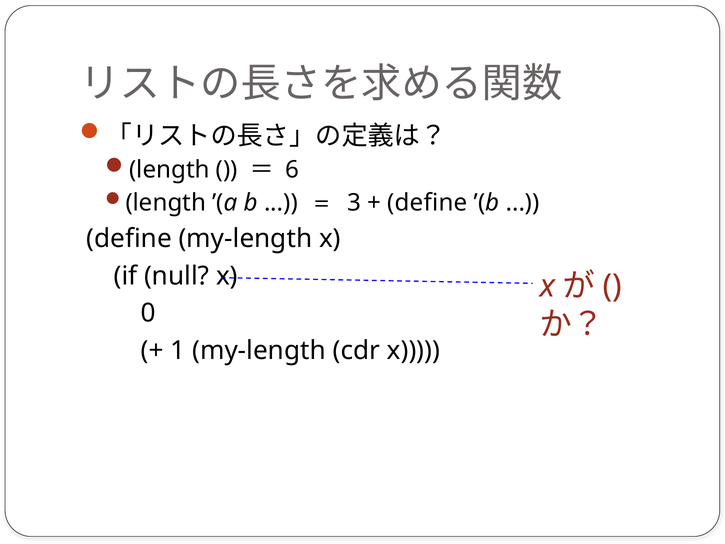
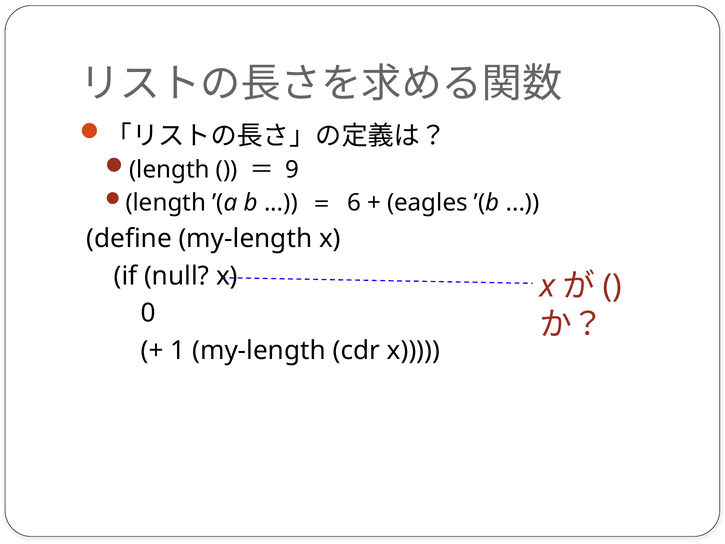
6: 6 -> 9 (292, 170)
3: 3 -> 6 (354, 202)
define: define -> eagles (427, 202)
